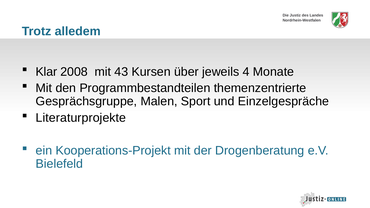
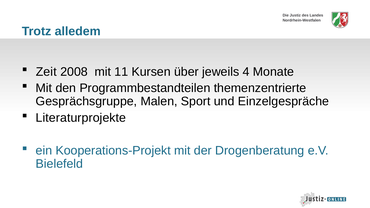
Klar: Klar -> Zeit (46, 72)
43: 43 -> 11 (121, 72)
